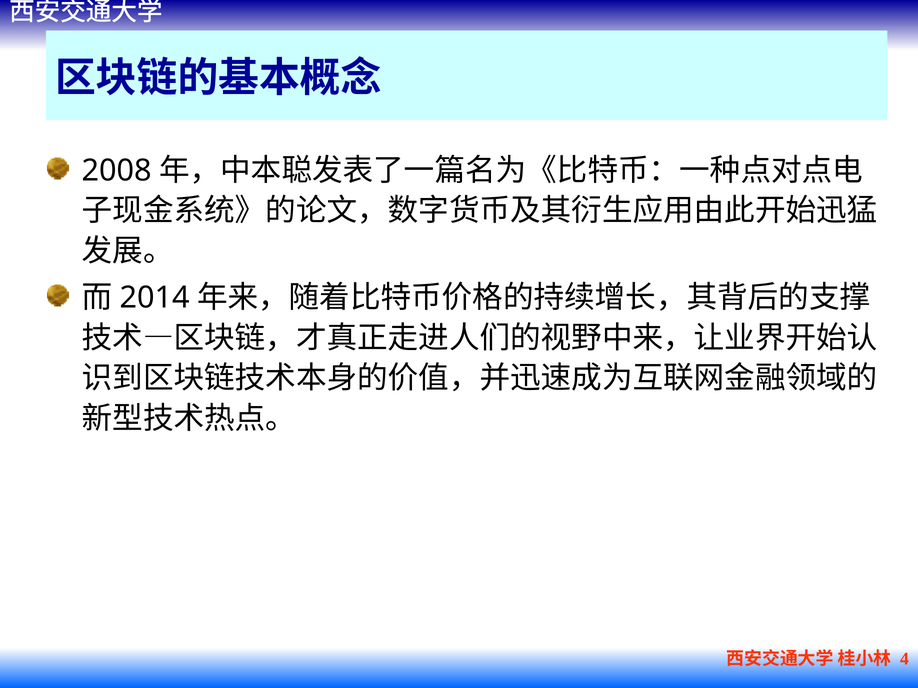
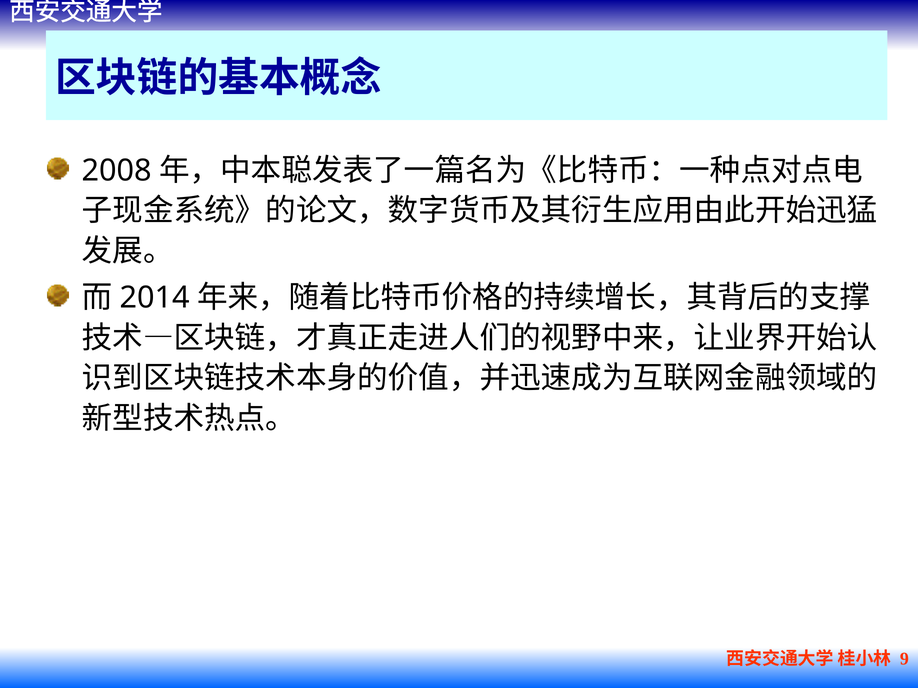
4: 4 -> 9 (904, 659)
